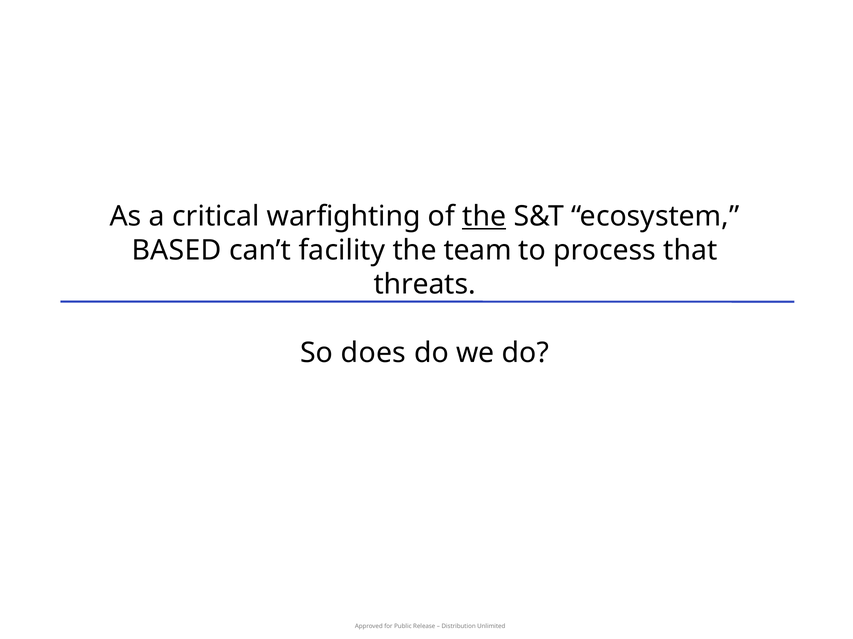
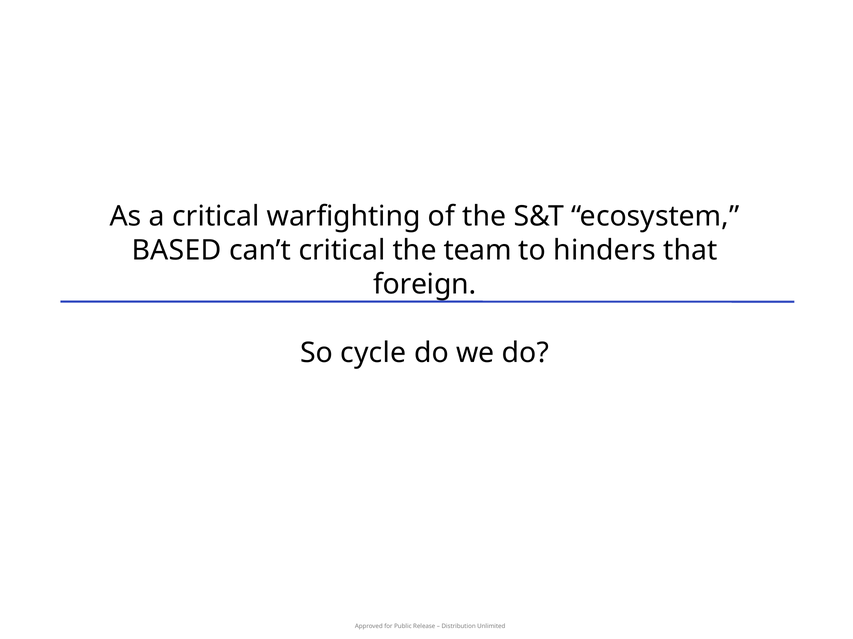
the underline: present -> none (484, 217)
can’t facility: facility -> critical (342, 251)
process: process -> hinders (605, 251)
threats: threats -> foreign (425, 285)
does: does -> cycle (373, 353)
